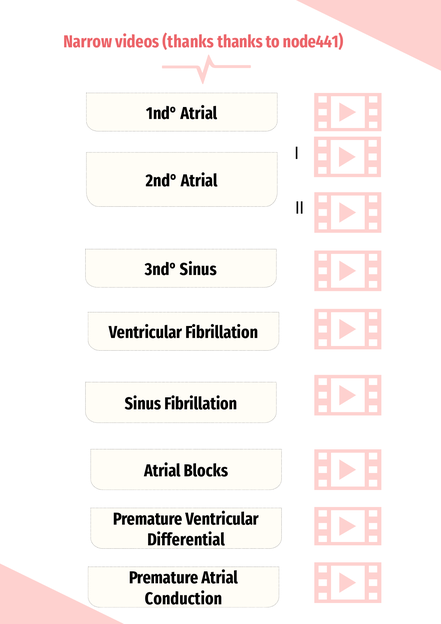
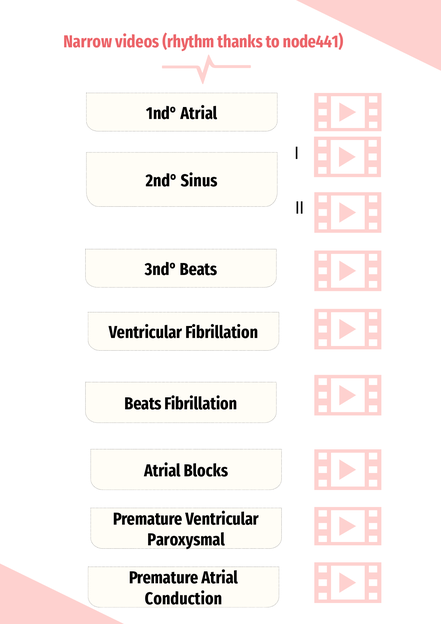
videos thanks: thanks -> rhythm (188, 42)
2nd° Atrial: Atrial -> Sinus (199, 181)
3nd° Sinus: Sinus -> Beats (198, 269)
Sinus: Sinus -> Beats (143, 404)
Differential: Differential -> Paroxysmal (186, 540)
